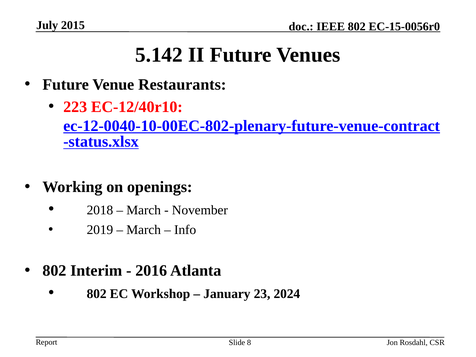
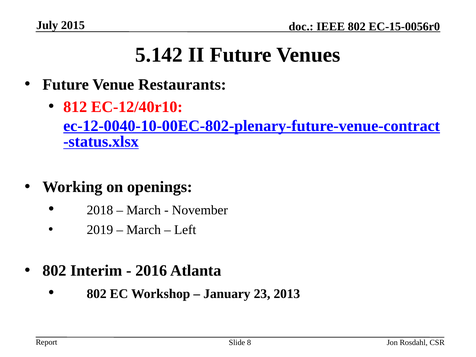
223: 223 -> 812 (75, 107)
Info: Info -> Left (185, 230)
2024: 2024 -> 2013 (287, 294)
